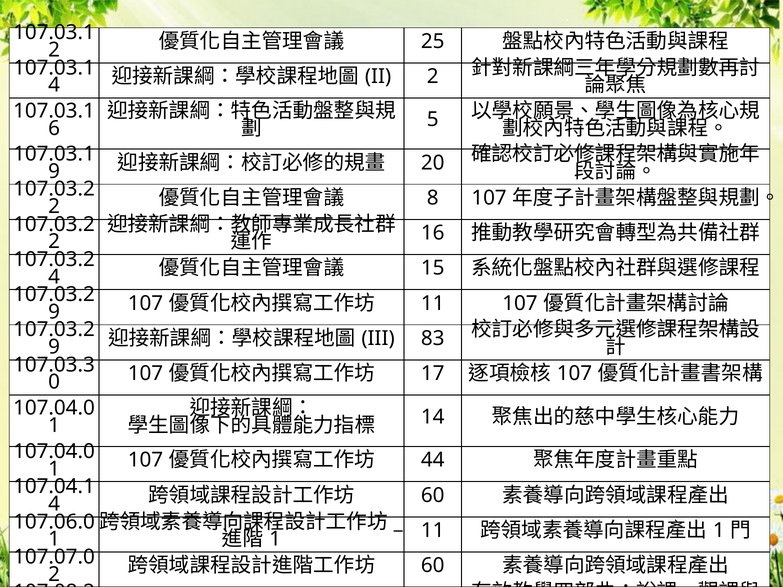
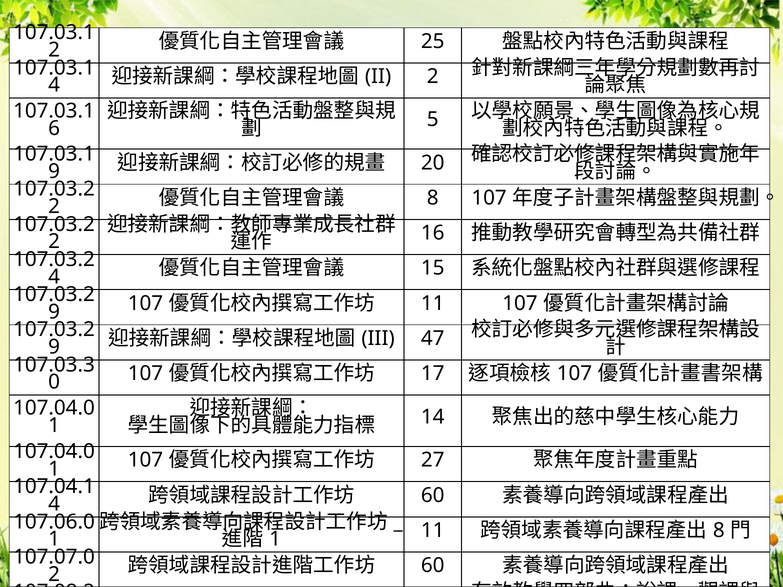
83: 83 -> 47 (433, 339)
44: 44 -> 27 (433, 460)
1: 1 -> 8 (719, 531)
